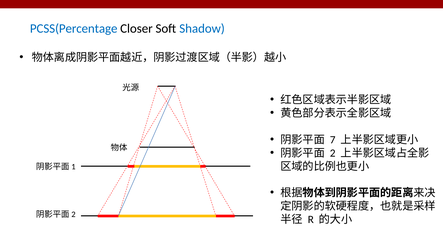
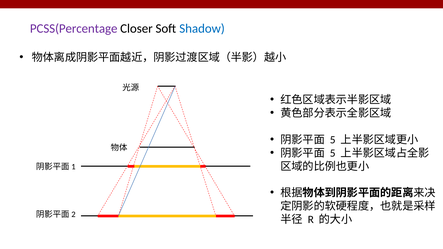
PCSS(Percentage colour: blue -> purple (74, 29)
7: 7 -> 5 (333, 140)
2: 2 -> 5 (333, 153)
